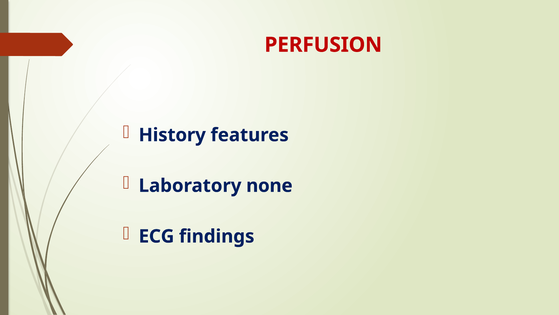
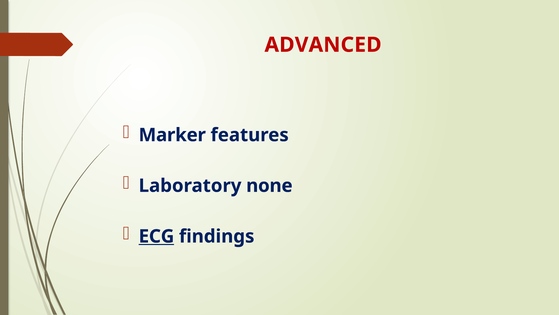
PERFUSION: PERFUSION -> ADVANCED (323, 45)
History: History -> Marker (172, 135)
ECG underline: none -> present (156, 236)
